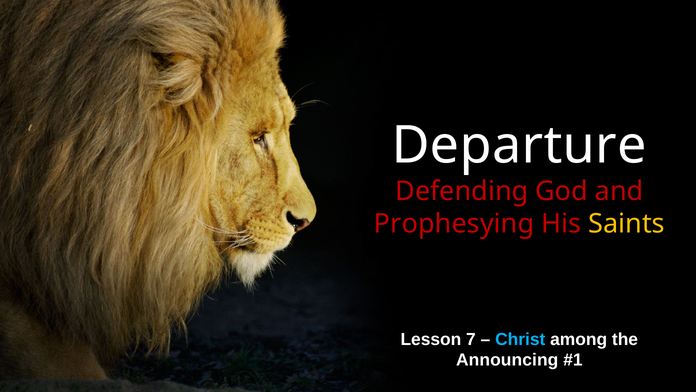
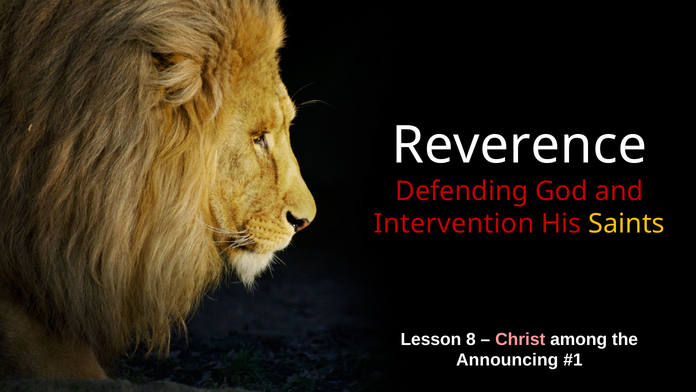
Departure: Departure -> Reverence (519, 145)
Prophesying: Prophesying -> Intervention (454, 224)
7: 7 -> 8 (471, 339)
Christ colour: light blue -> pink (520, 339)
